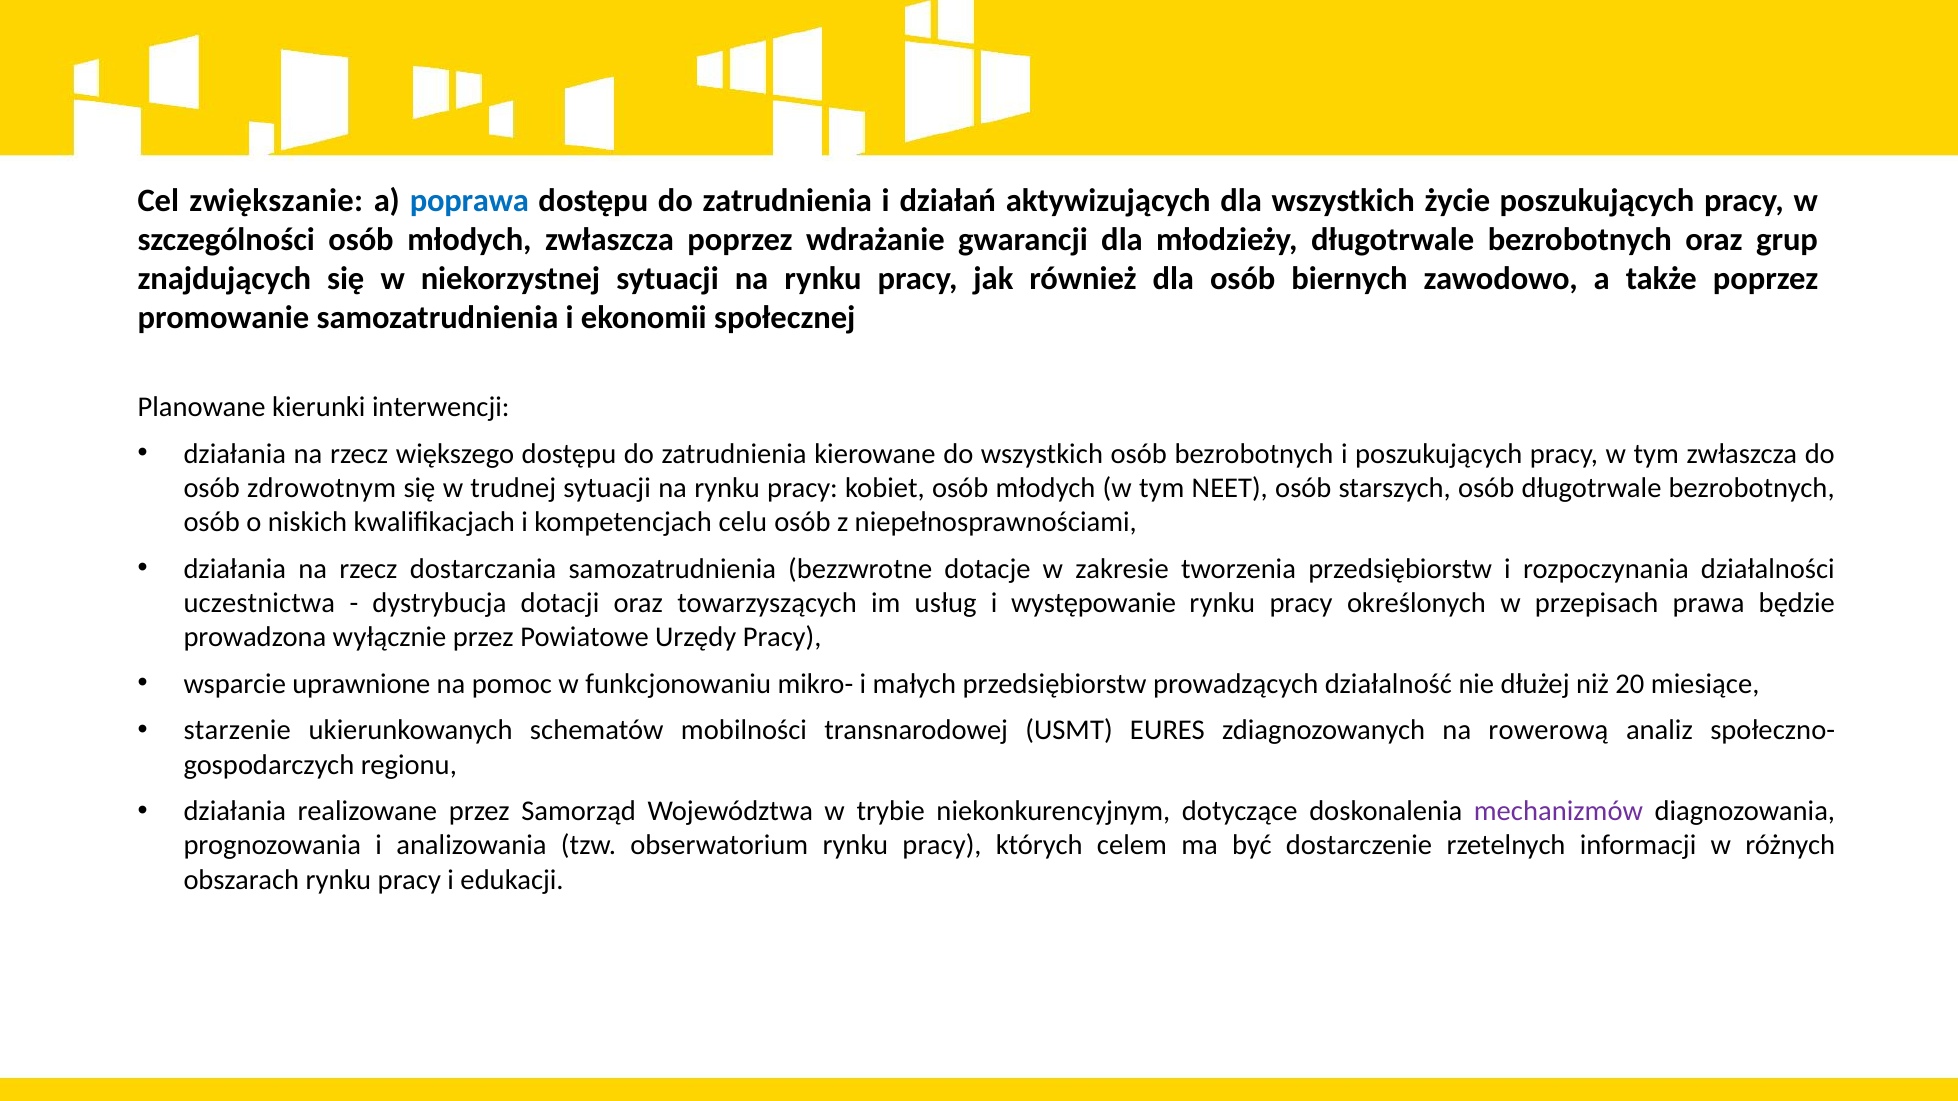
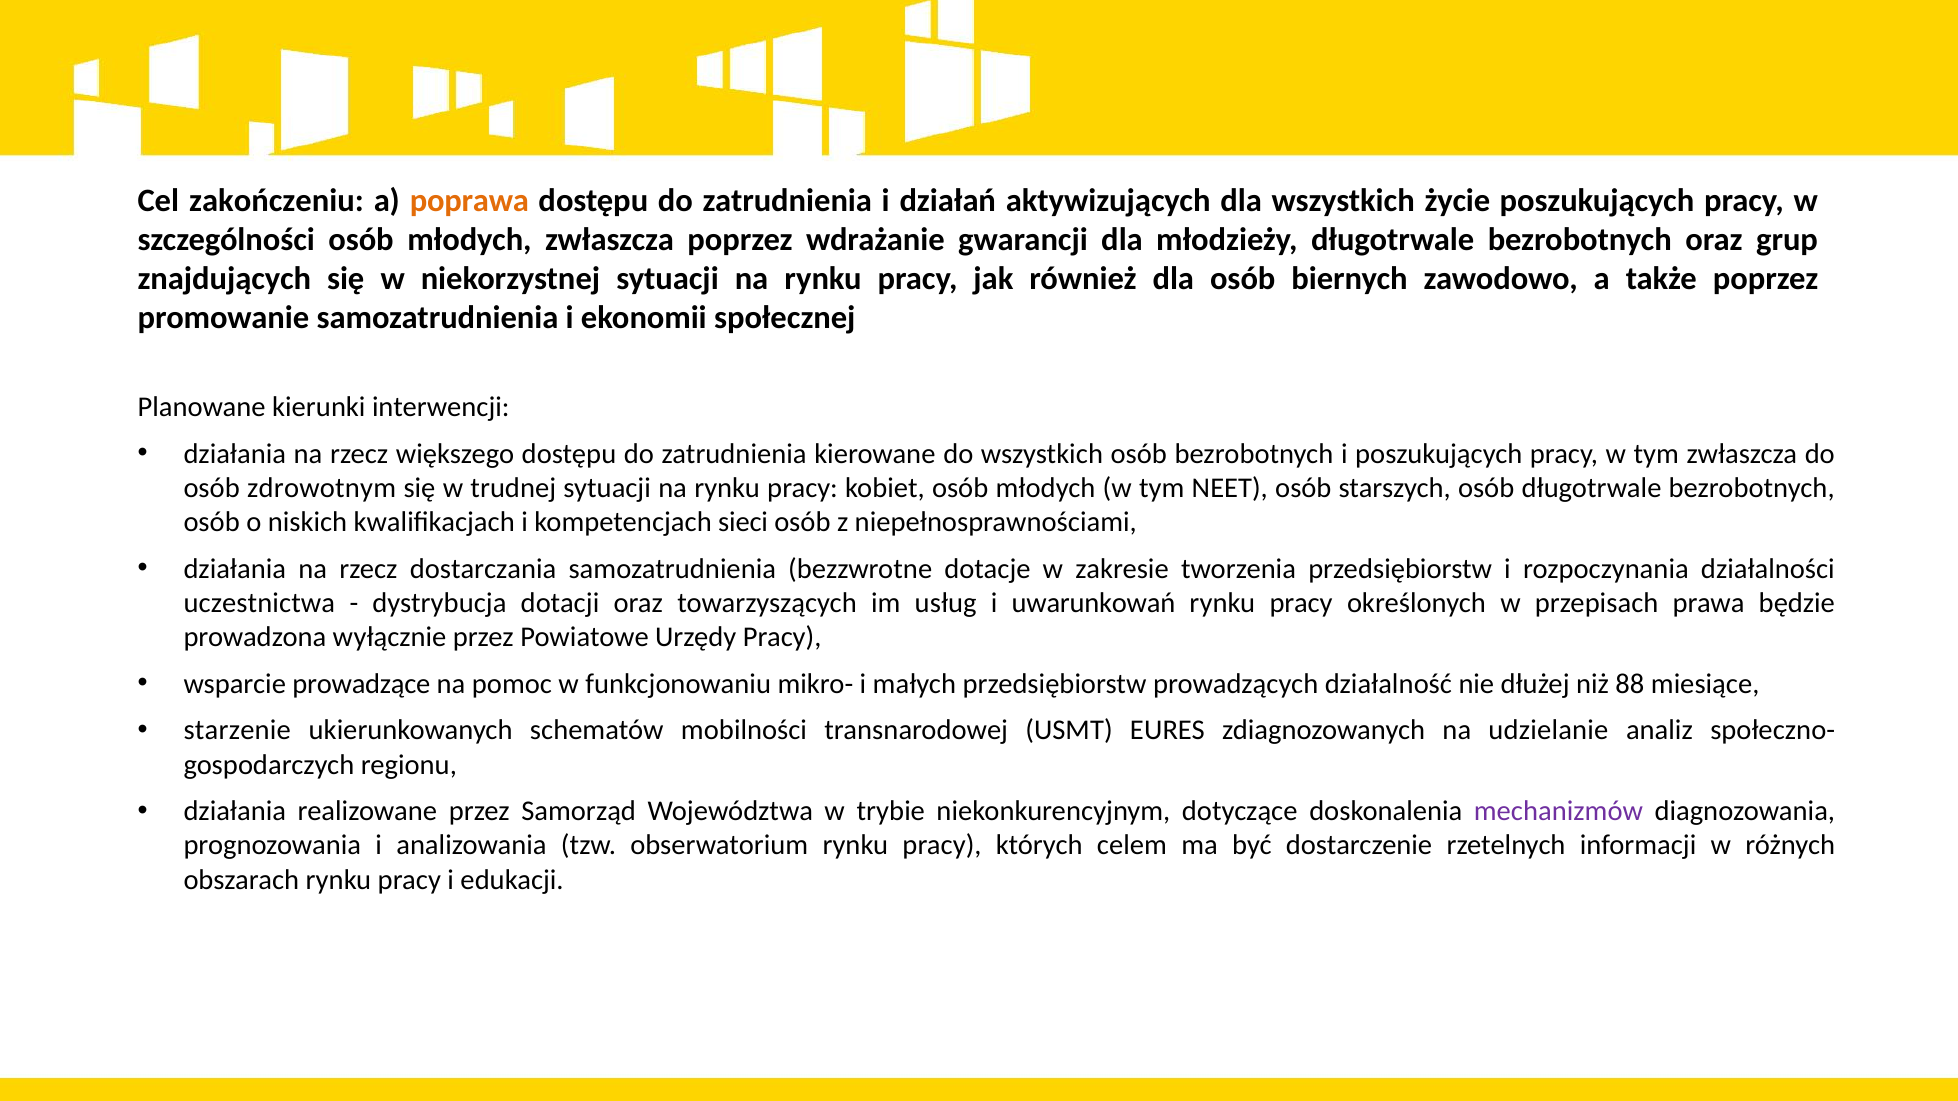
zwiększanie: zwiększanie -> zakończeniu (276, 201)
poprawa colour: blue -> orange (469, 201)
celu: celu -> sieci (743, 522)
występowanie: występowanie -> uwarunkowań (1093, 603)
uprawnione: uprawnione -> prowadzące (361, 684)
20: 20 -> 88 (1630, 684)
rowerową: rowerową -> udzielanie (1548, 731)
